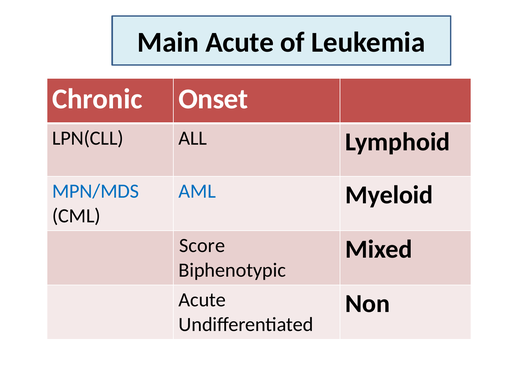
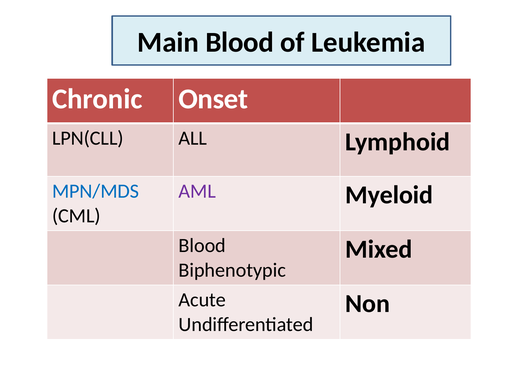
Main Acute: Acute -> Blood (240, 43)
AML colour: blue -> purple (197, 192)
Score: Score -> Blood (202, 246)
